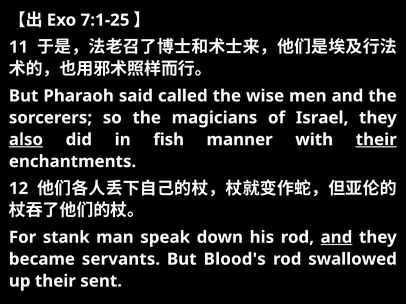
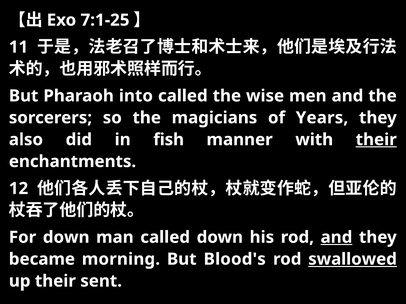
said: said -> into (136, 96)
Israel: Israel -> Years (322, 118)
also underline: present -> none (26, 140)
For stank: stank -> down (66, 238)
man speak: speak -> called (165, 238)
servants: servants -> morning (121, 260)
swallowed underline: none -> present (353, 260)
